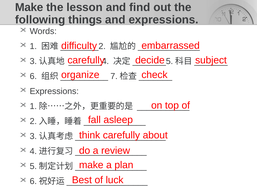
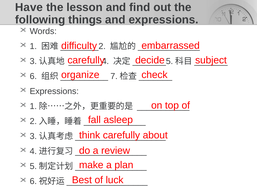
Make: Make -> Have (29, 7)
